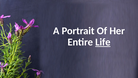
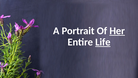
Her underline: none -> present (117, 31)
